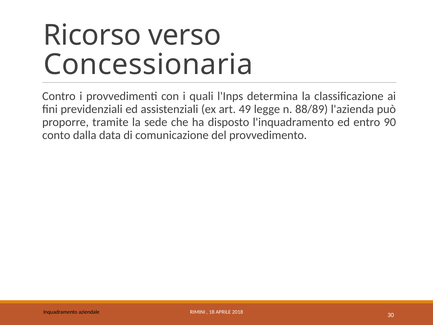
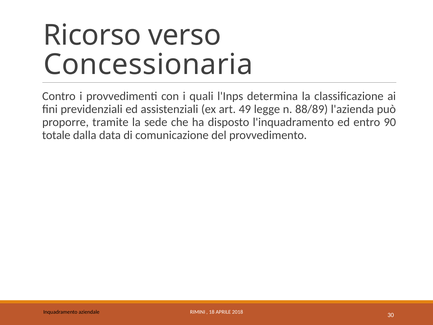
conto: conto -> totale (56, 135)
